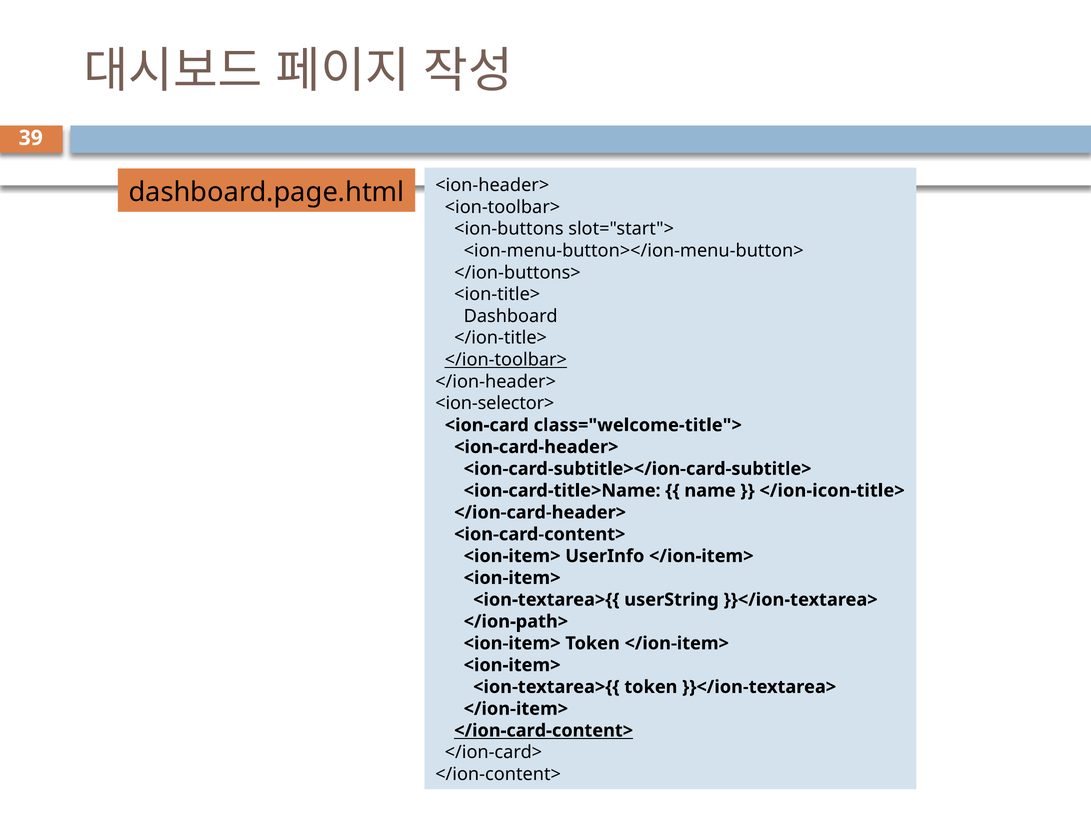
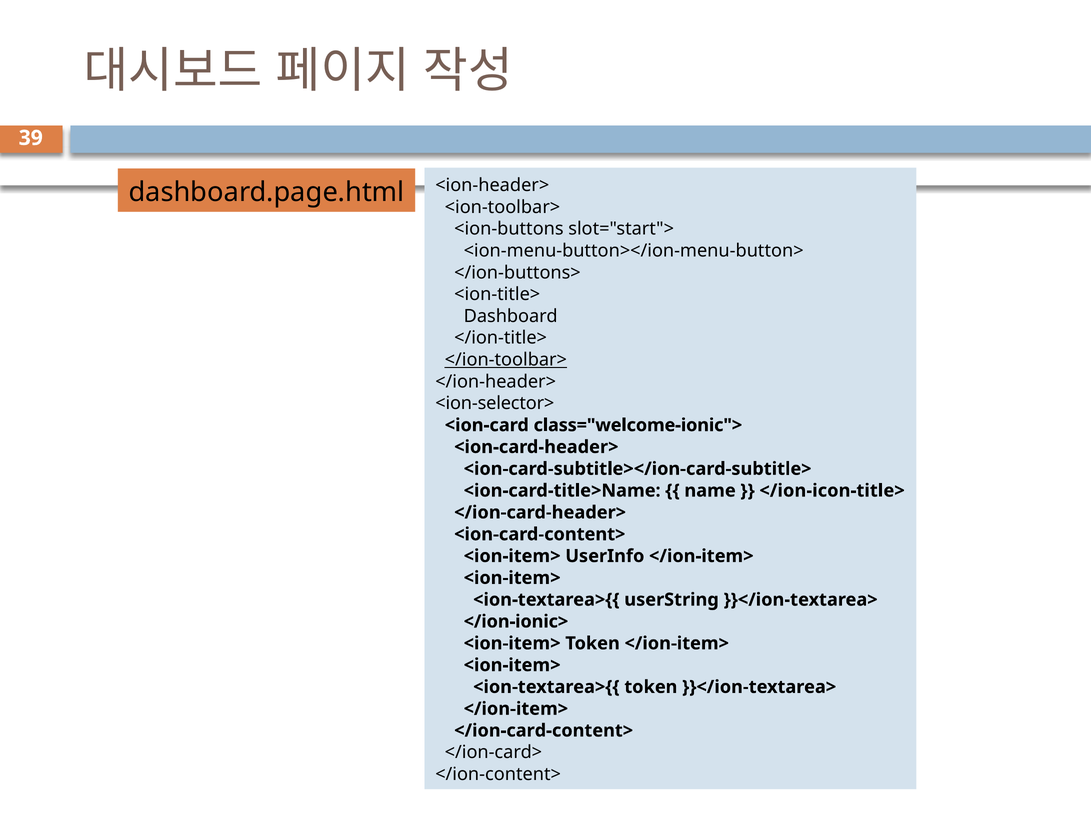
class="welcome-title">: class="welcome-title"> -> class="welcome-ionic"> (638, 425)
</ion-path>: </ion-path> -> </ion-ionic> (516, 622)
</ion-card-content> underline: present -> none (544, 731)
